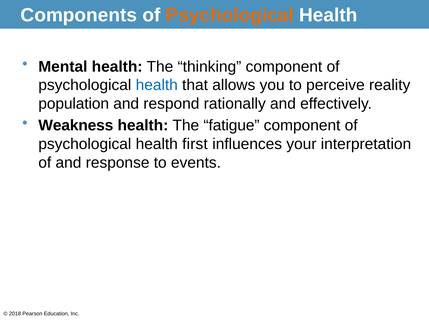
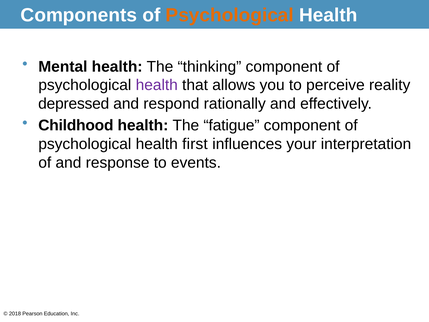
health colour: blue -> purple (157, 85)
population: population -> depressed (74, 104)
Weakness: Weakness -> Childhood (76, 125)
